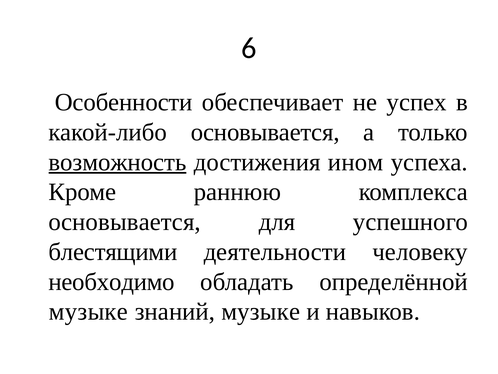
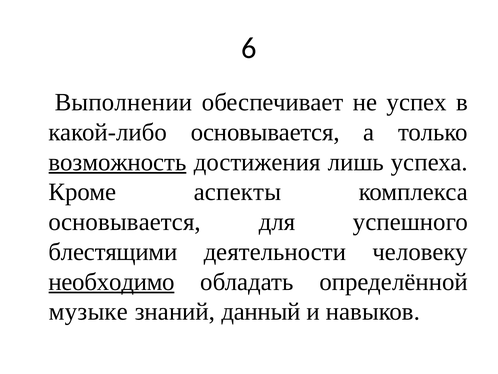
Особенности: Особенности -> Выполнении (123, 102)
ином: ином -> лишь (356, 162)
раннюю: раннюю -> аспекты (237, 192)
необходимо underline: none -> present (112, 281)
знаний музыке: музыке -> данный (261, 311)
